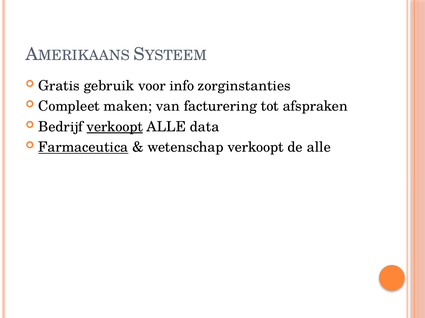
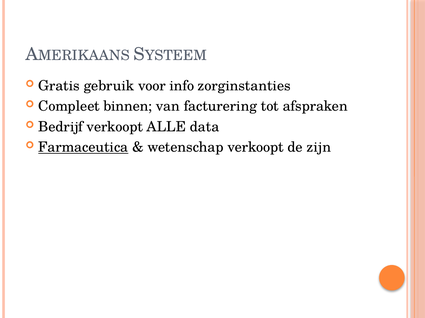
maken: maken -> binnen (128, 107)
verkoopt underline: present -> none (115, 127)
de alle: alle -> zijn (319, 148)
